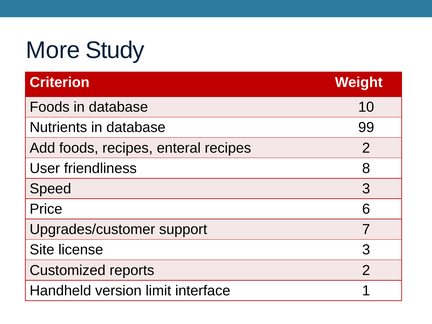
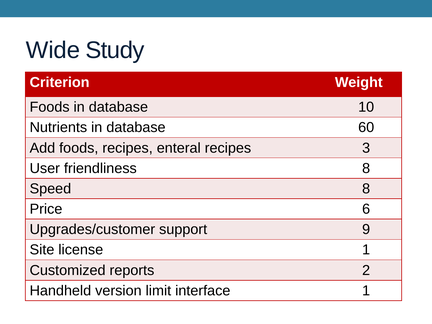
More: More -> Wide (53, 50)
99: 99 -> 60 (366, 128)
recipes 2: 2 -> 3 (366, 148)
Speed 3: 3 -> 8 (366, 189)
7: 7 -> 9 (366, 230)
license 3: 3 -> 1 (366, 250)
